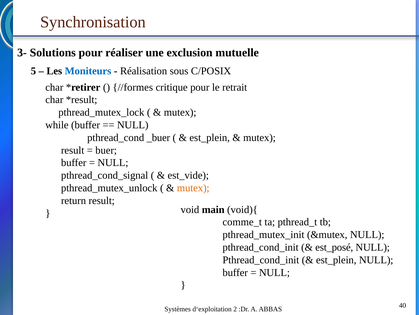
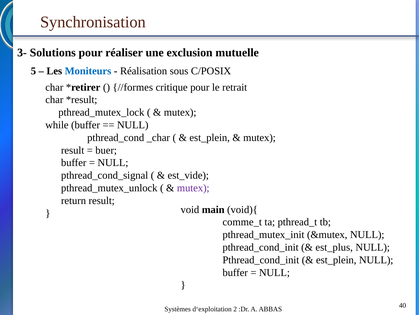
_buer: _buer -> _char (158, 137)
mutex colour: orange -> purple (193, 188)
est_posé: est_posé -> est_plus (334, 247)
